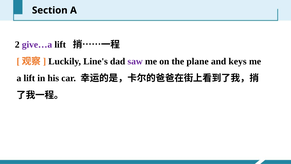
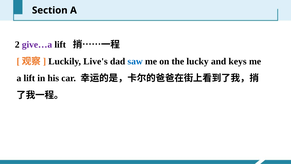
Line's: Line's -> Live's (95, 61)
saw colour: purple -> blue (135, 61)
plane: plane -> lucky (198, 61)
